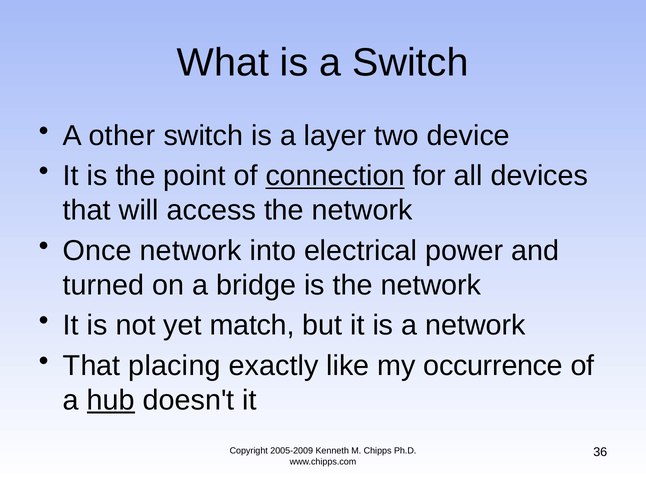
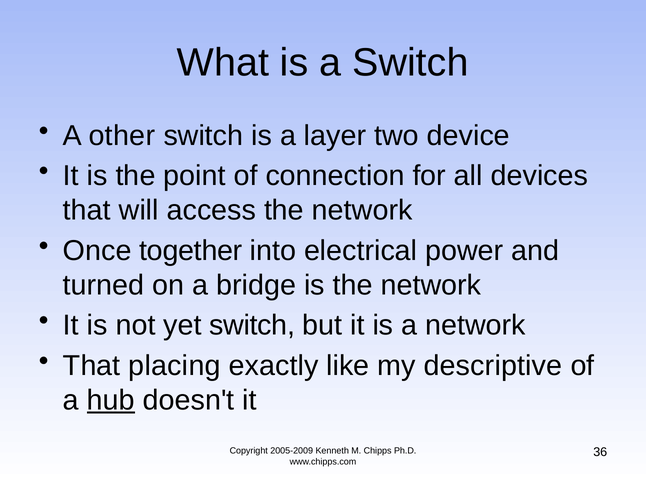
connection underline: present -> none (335, 176)
Once network: network -> together (191, 250)
yet match: match -> switch (252, 325)
occurrence: occurrence -> descriptive (493, 365)
